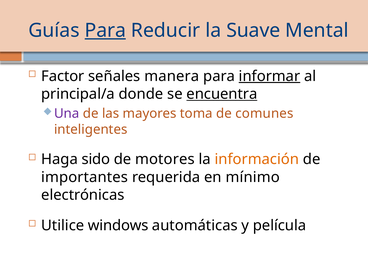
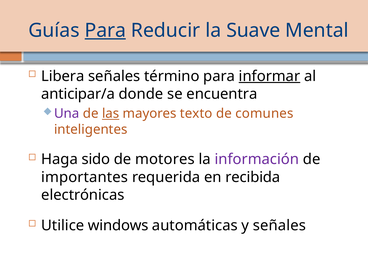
Factor: Factor -> Libera (63, 76)
manera: manera -> término (172, 76)
principal/a: principal/a -> anticipar/a (78, 94)
encuentra underline: present -> none (222, 94)
las underline: none -> present (111, 114)
toma: toma -> texto (196, 114)
información colour: orange -> purple (257, 159)
mínimo: mínimo -> recibida (253, 177)
y película: película -> señales (279, 226)
